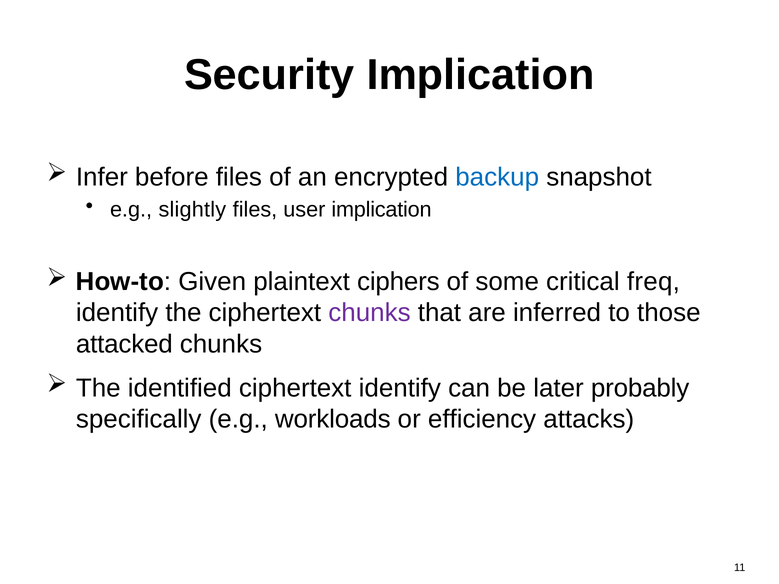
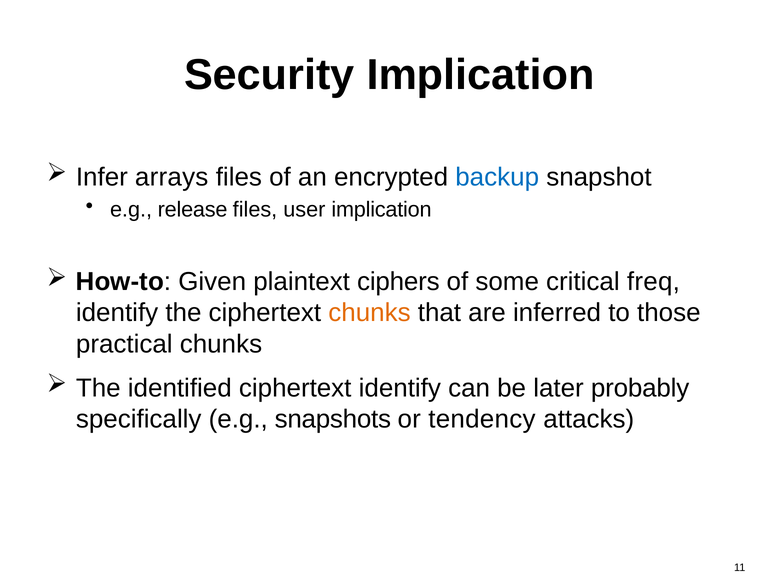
before: before -> arrays (172, 177)
slightly: slightly -> release (193, 210)
chunks colour: purple -> orange (369, 313)
attacked: attacked -> practical (124, 344)
workloads: workloads -> snapshots (333, 419)
efficiency: efficiency -> tendency (482, 419)
